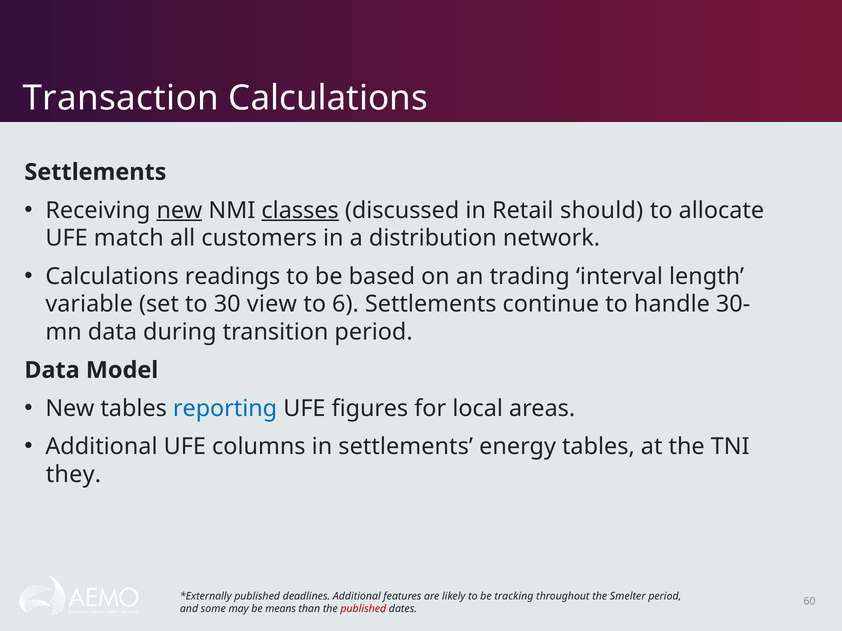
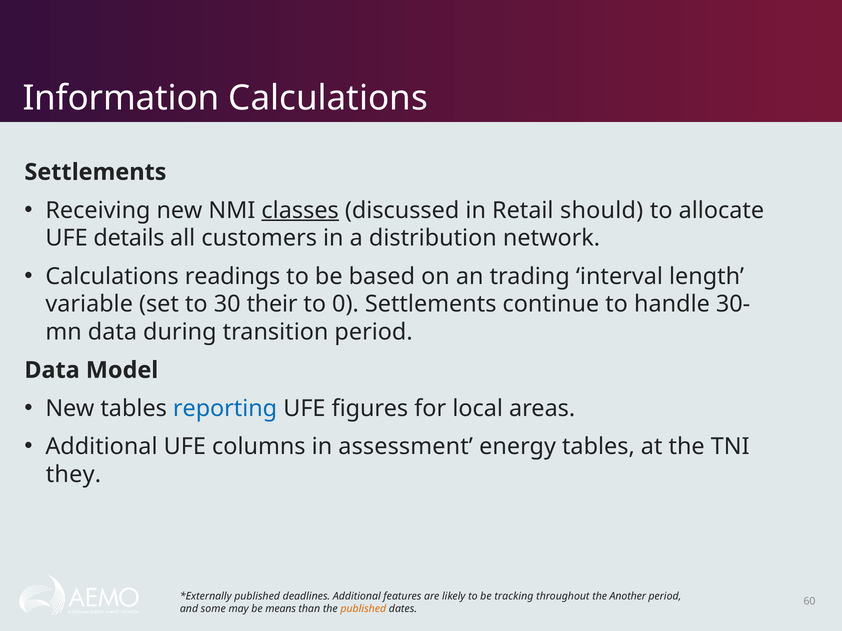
Transaction: Transaction -> Information (121, 98)
new underline: present -> none (179, 211)
match: match -> details (129, 238)
view: view -> their (272, 304)
6: 6 -> 0 (345, 304)
in settlements: settlements -> assessment (406, 447)
Smelter: Smelter -> Another (628, 596)
published colour: red -> orange (363, 609)
